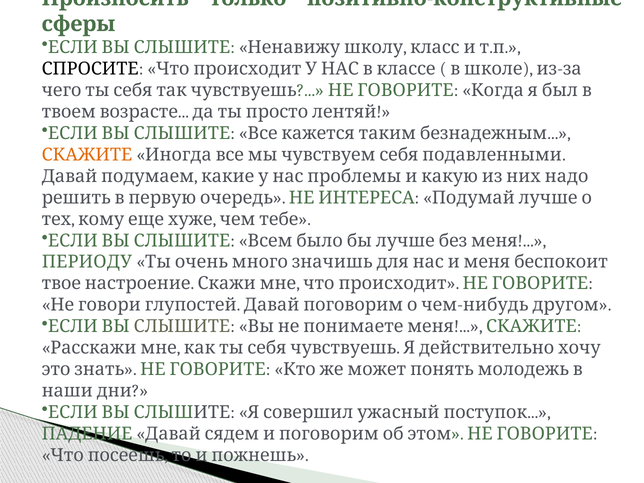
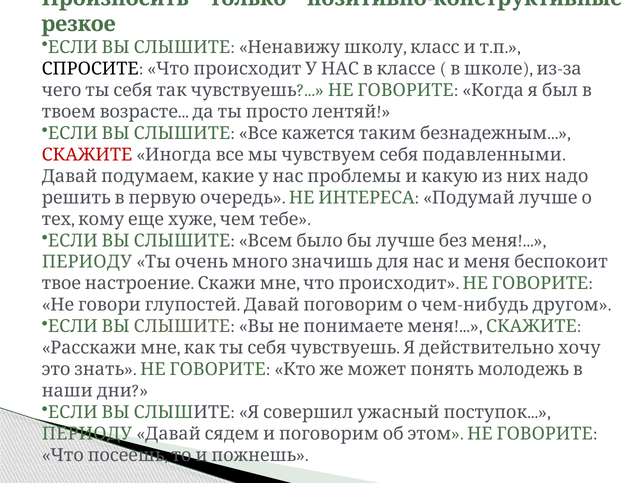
сферы: сферы -> резкое (79, 24)
СКАЖИТЕ colour: orange -> red (87, 155)
ПАДЕНИЕ: ПАДЕНИЕ -> ПЕРИОДУ (87, 434)
